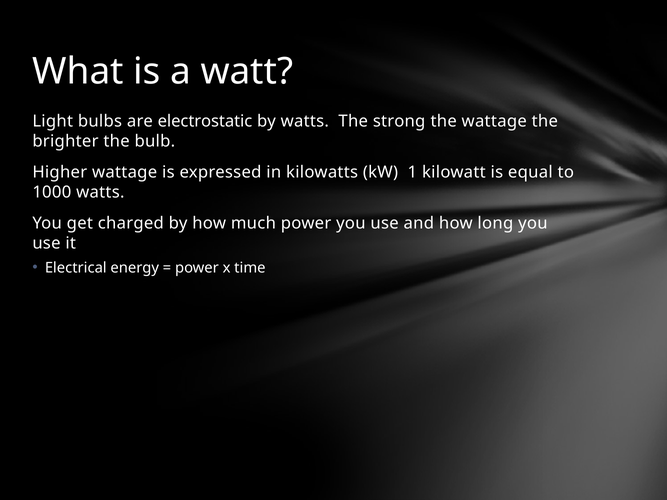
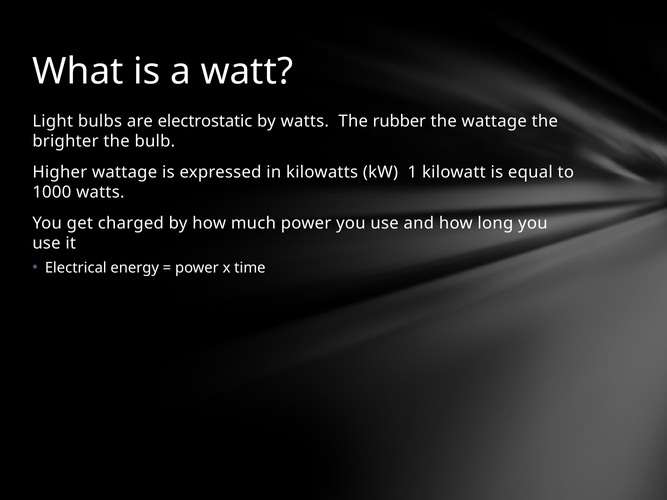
strong: strong -> rubber (399, 121)
